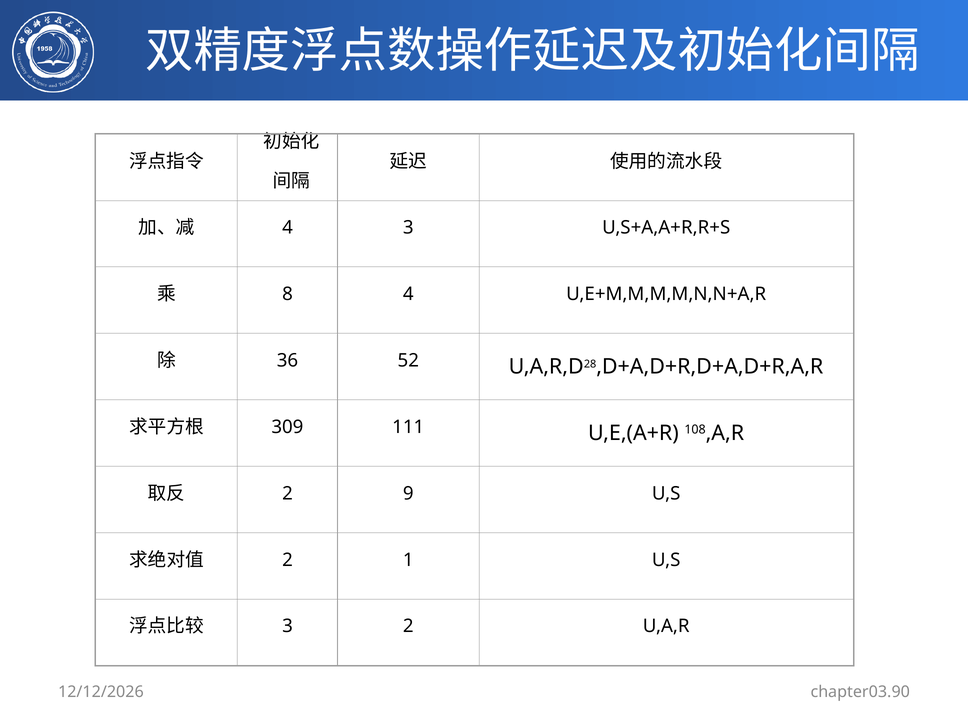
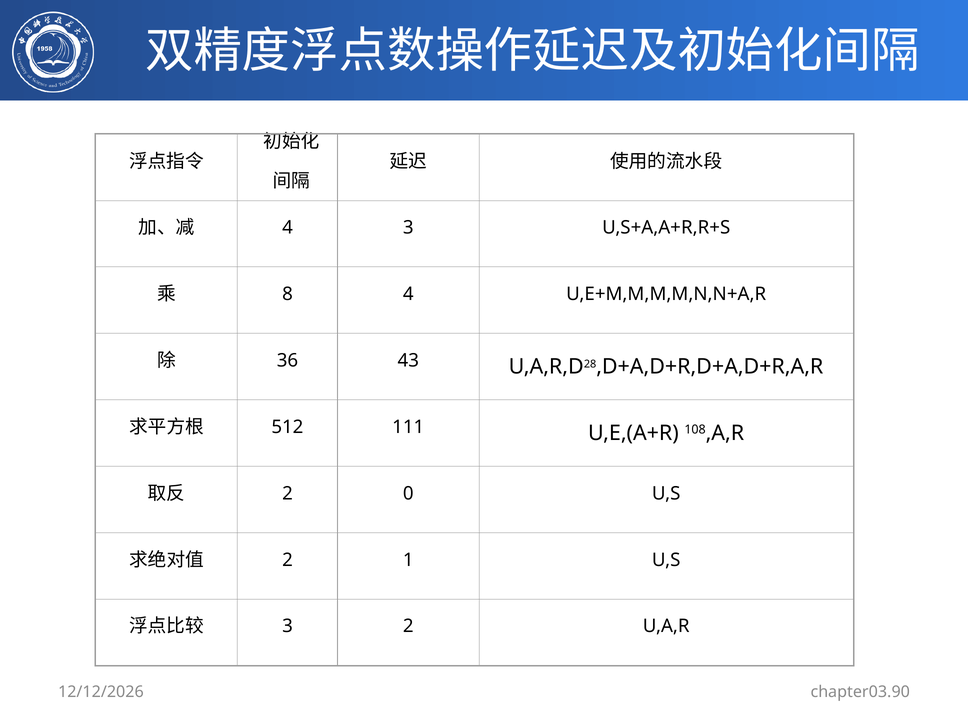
52: 52 -> 43 (408, 361)
309: 309 -> 512 (287, 427)
9: 9 -> 0 (408, 493)
